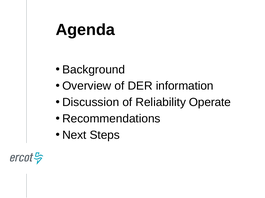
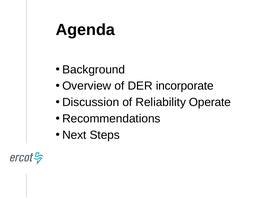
information: information -> incorporate (185, 86)
